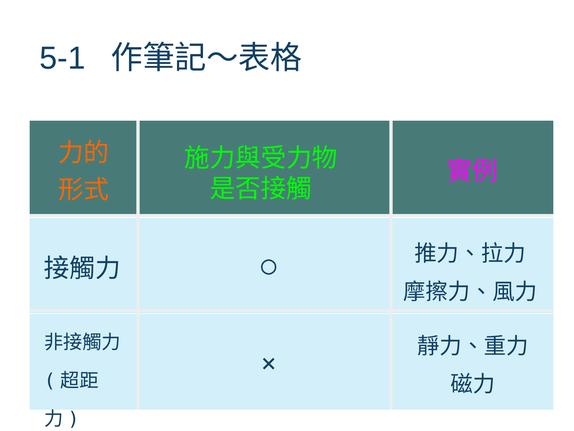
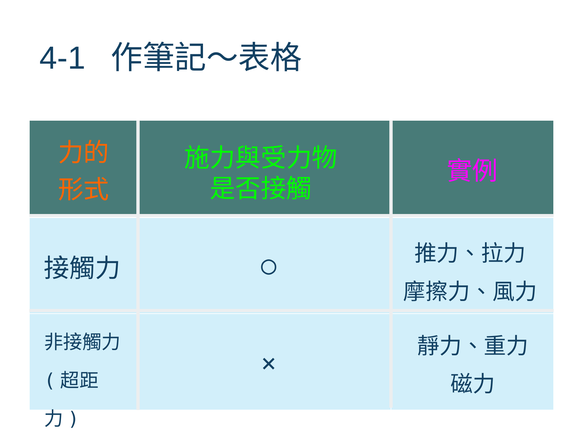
5-1: 5-1 -> 4-1 (63, 58)
